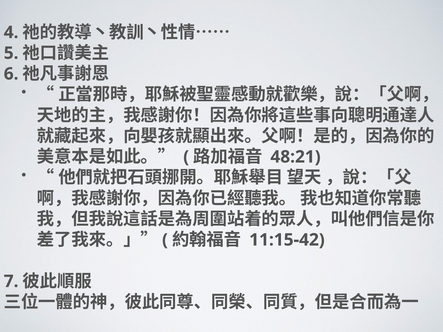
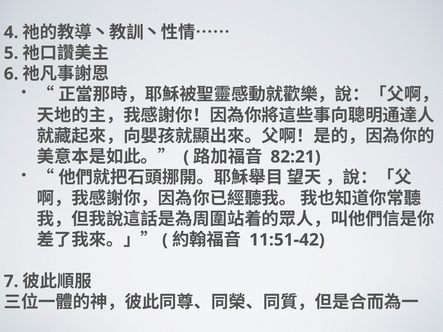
48:21: 48:21 -> 82:21 (295, 157)
11:15-42: 11:15-42 -> 11:51-42 (287, 240)
